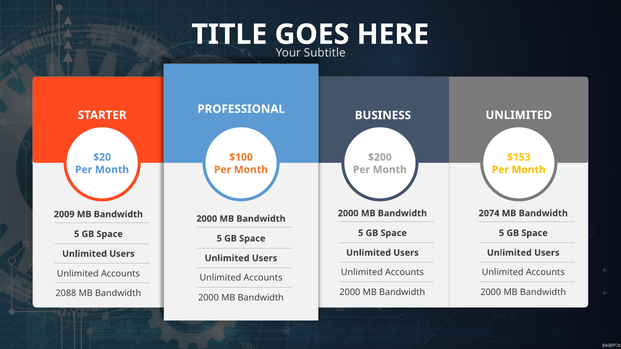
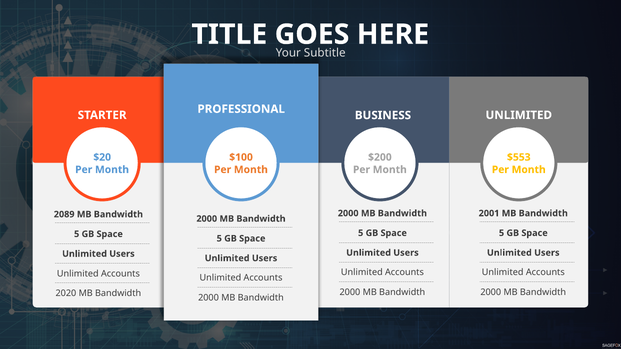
$153: $153 -> $553 (519, 157)
2074: 2074 -> 2001 (489, 213)
2009: 2009 -> 2089 (64, 215)
2088: 2088 -> 2020 (66, 294)
